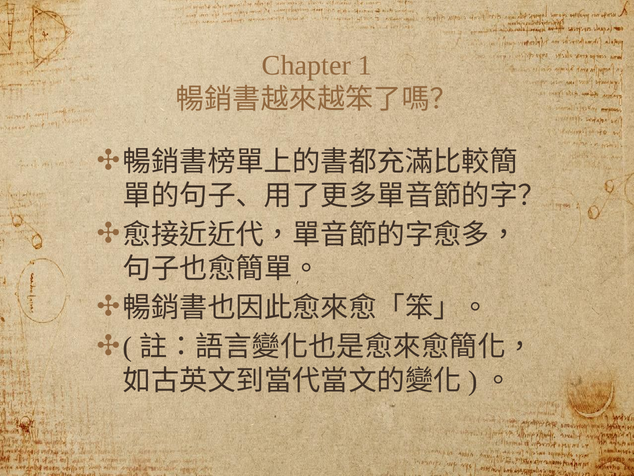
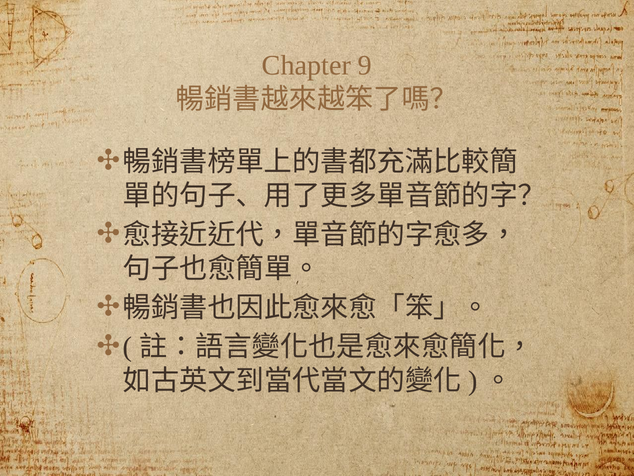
1: 1 -> 9 (365, 65)
